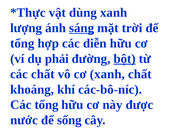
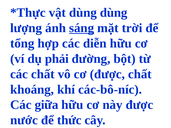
dùng xanh: xanh -> dùng (114, 13)
bột underline: present -> none (125, 59)
cơ xanh: xanh -> được (107, 74)
Các tổng: tổng -> giữa (46, 105)
sống: sống -> thức (69, 120)
